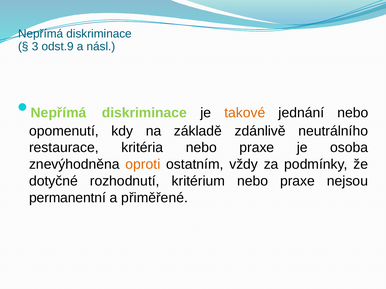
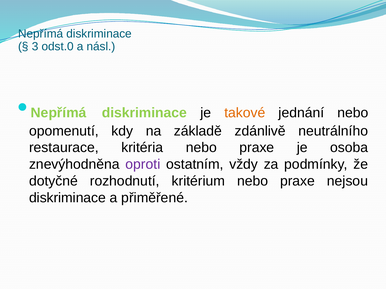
odst.9: odst.9 -> odst.0 (58, 47)
oproti colour: orange -> purple (143, 165)
permanentní: permanentní -> diskriminace (67, 198)
